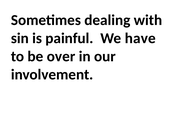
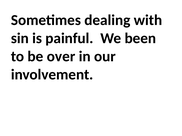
have: have -> been (140, 38)
